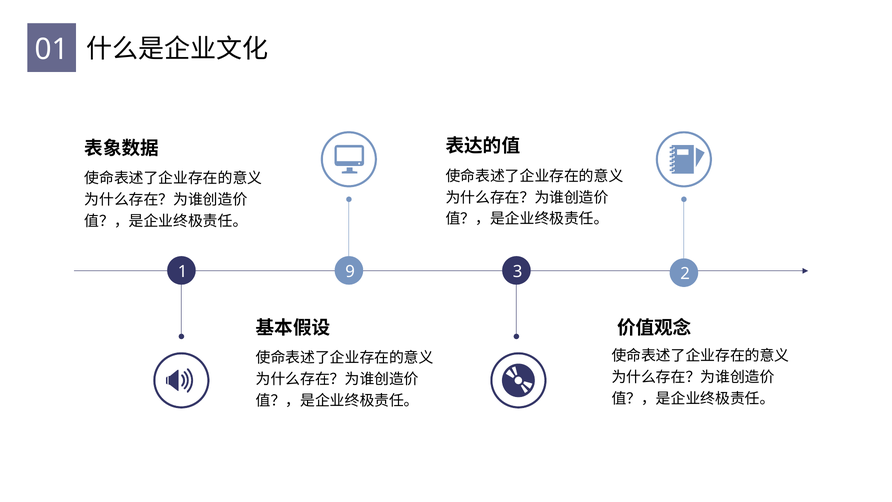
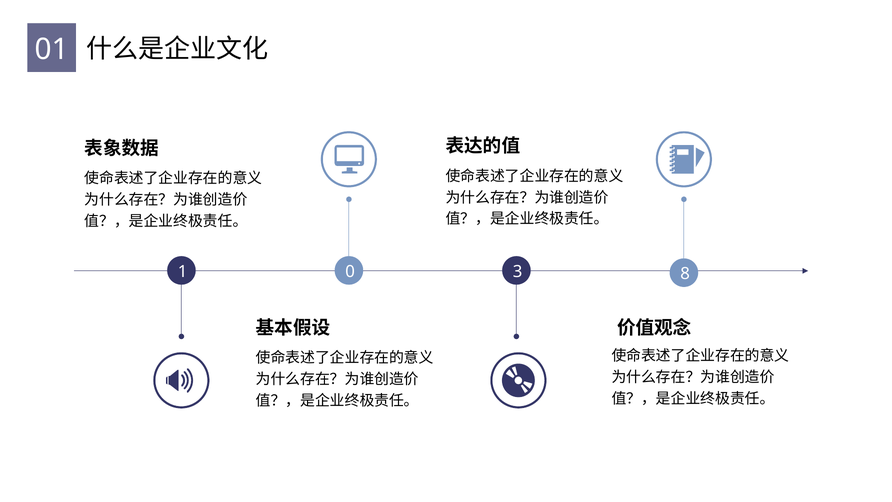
9: 9 -> 0 (350, 271)
2: 2 -> 8 (685, 274)
